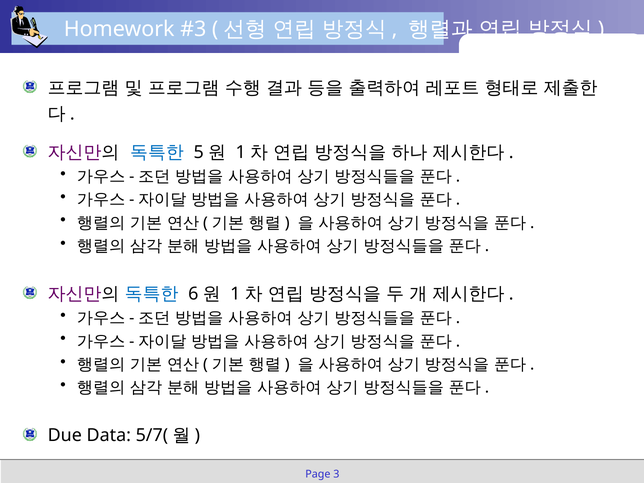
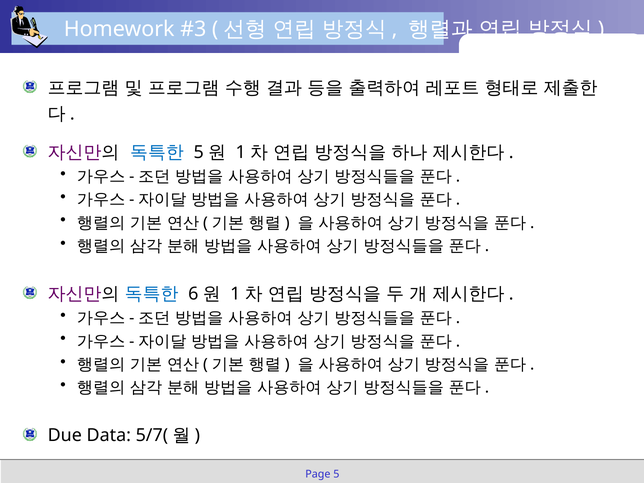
3: 3 -> 5 (336, 474)
